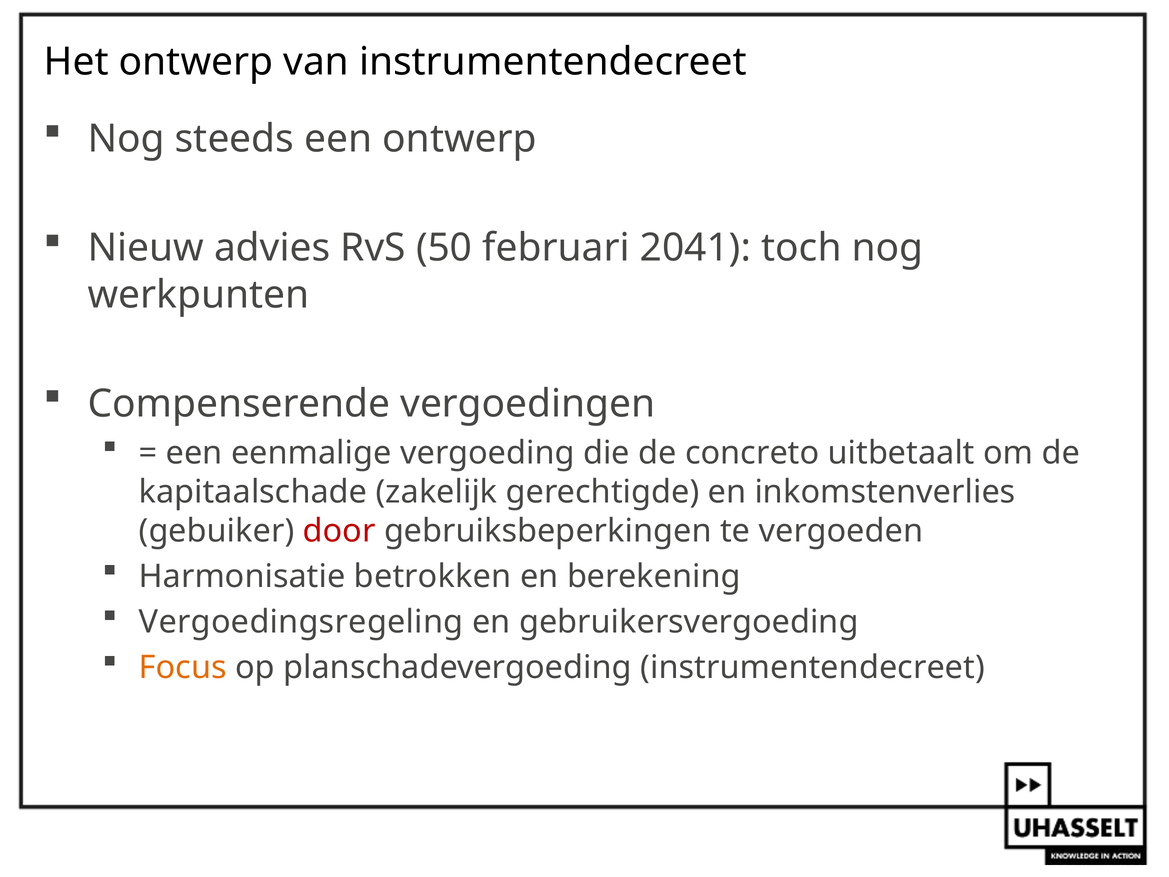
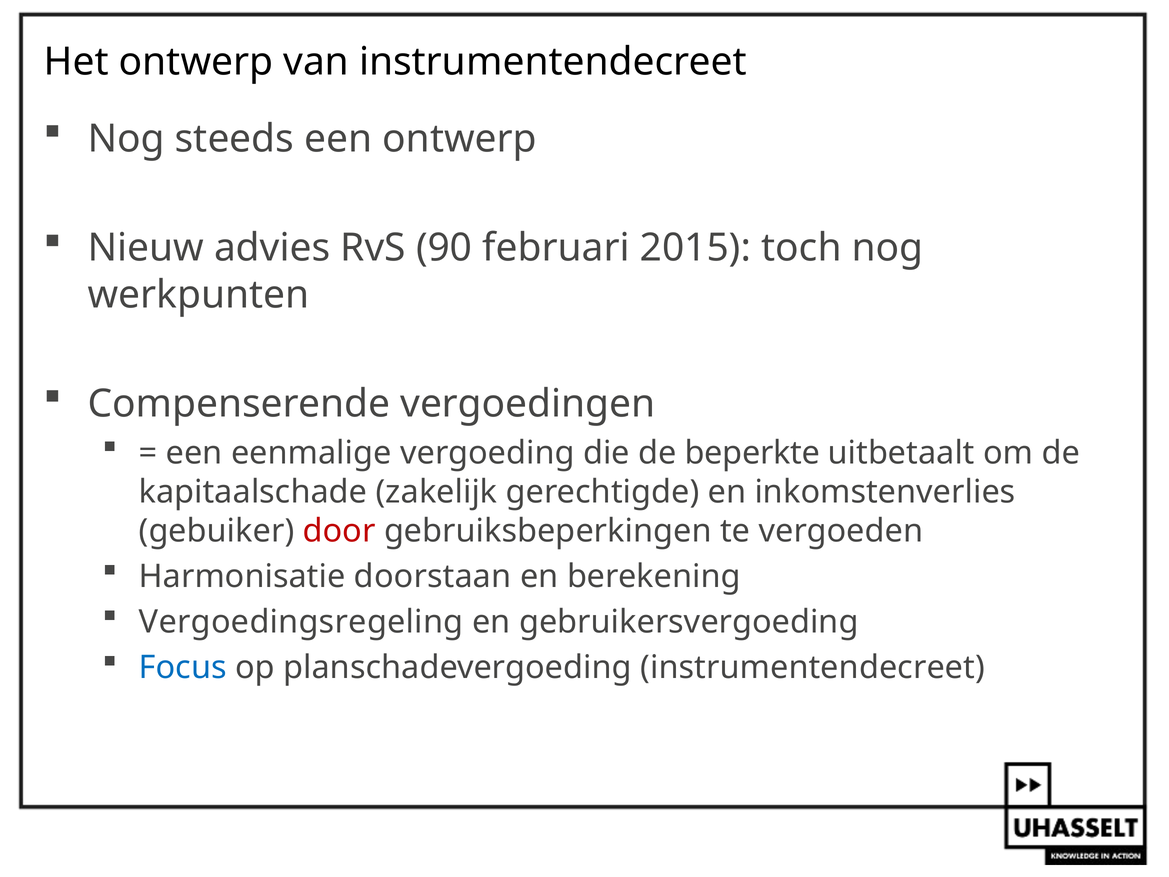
50: 50 -> 90 (444, 248)
2041: 2041 -> 2015 (695, 248)
concreto: concreto -> beperkte (752, 453)
betrokken: betrokken -> doorstaan (433, 576)
Focus colour: orange -> blue (183, 667)
